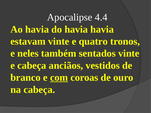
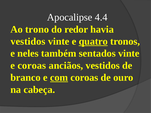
Ao havia: havia -> trono (37, 29)
do havia: havia -> redor (76, 29)
estavam: estavam -> vestidos (28, 41)
quatro underline: none -> present (93, 41)
e cabeça: cabeça -> coroas (32, 66)
